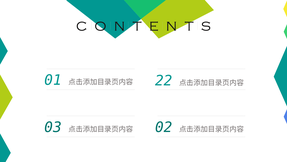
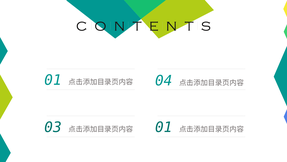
22: 22 -> 04 (164, 80)
02: 02 -> 01 (164, 127)
